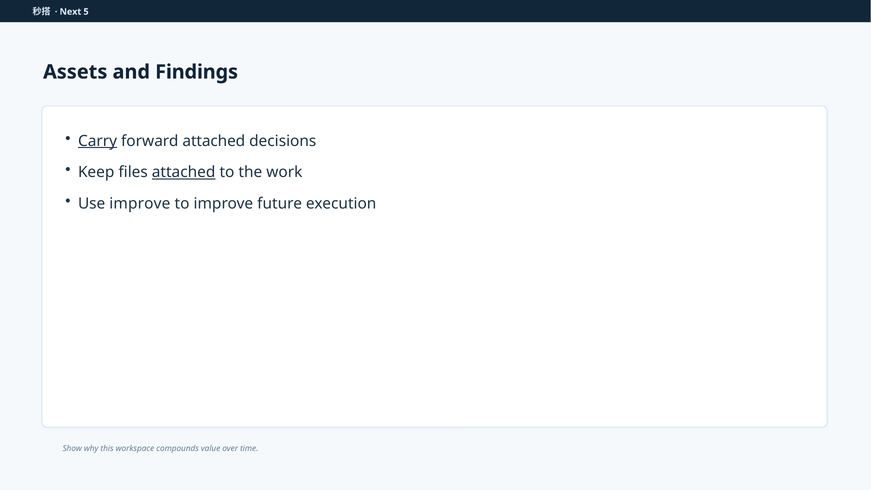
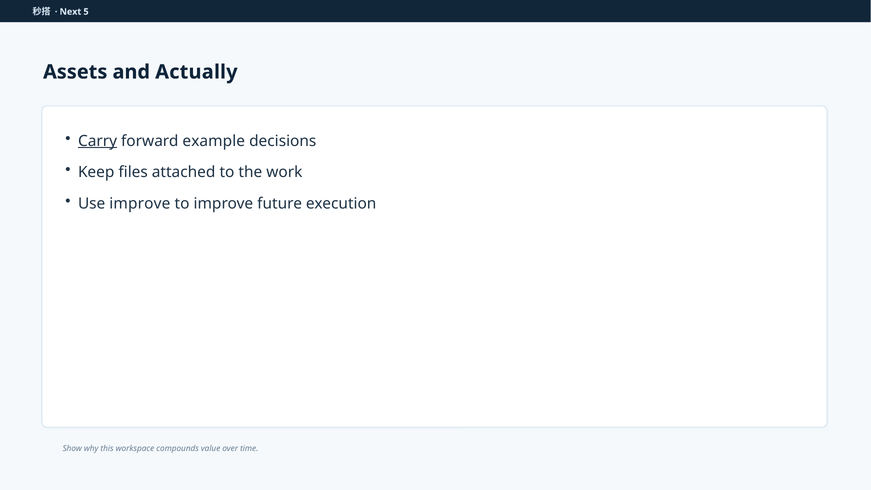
Findings: Findings -> Actually (196, 72)
forward attached: attached -> example (214, 141)
attached underline: present -> none (184, 172)
